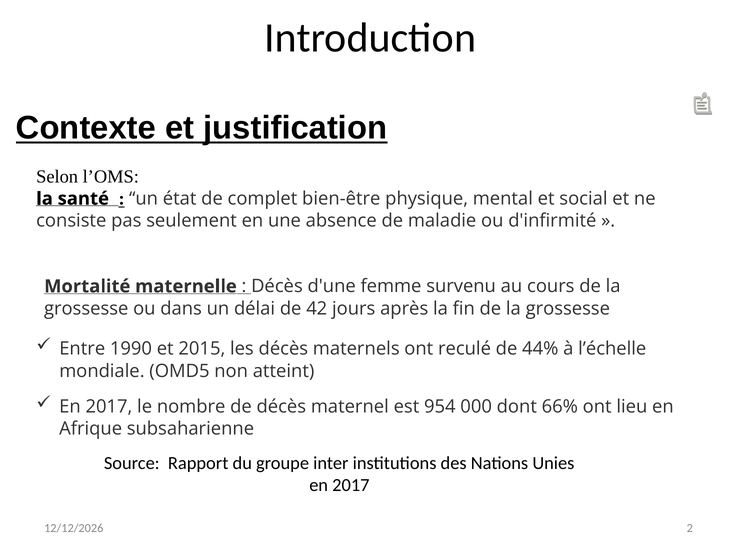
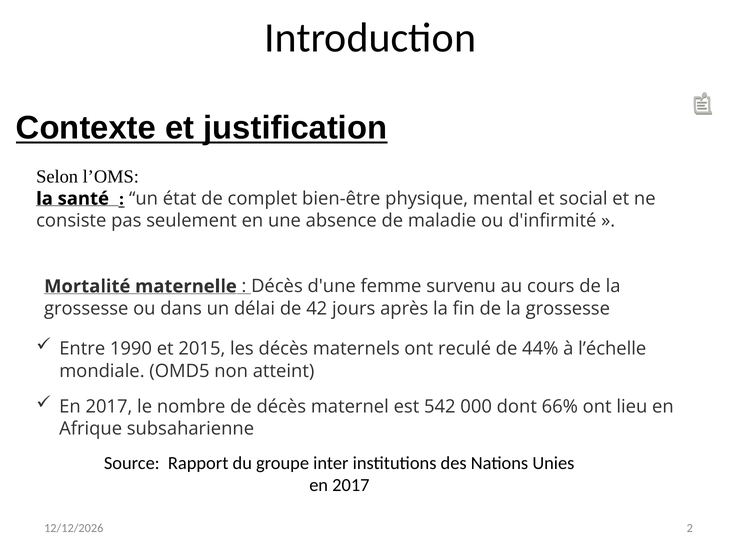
954: 954 -> 542 (440, 406)
